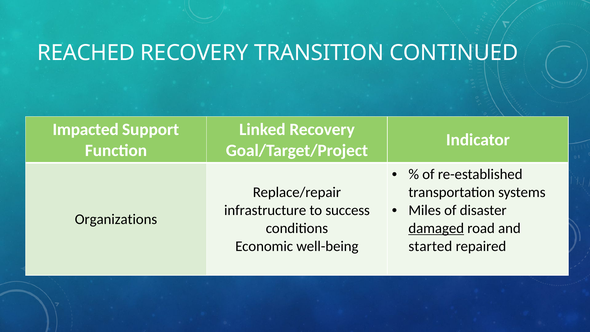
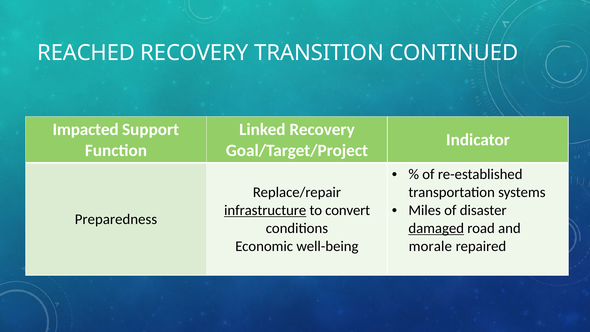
infrastructure underline: none -> present (265, 210)
success: success -> convert (348, 210)
Organizations: Organizations -> Preparedness (116, 219)
started: started -> morale (430, 246)
